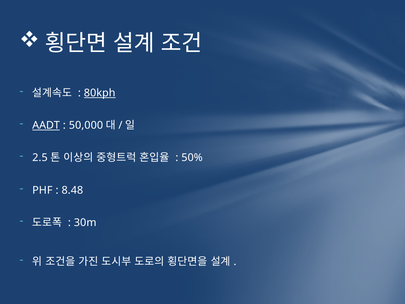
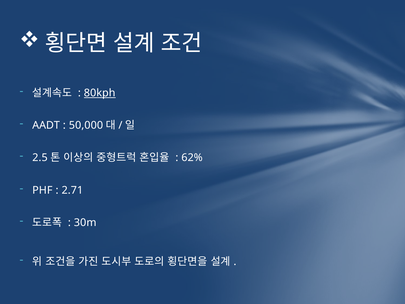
AADT underline: present -> none (46, 125)
50%: 50% -> 62% (192, 158)
8.48: 8.48 -> 2.71 (72, 190)
